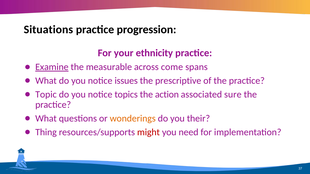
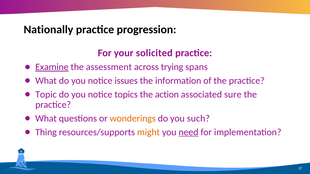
Situations: Situations -> Nationally (48, 29)
ethnicity: ethnicity -> solicited (154, 53)
measurable: measurable -> assessment (109, 67)
come: come -> trying (172, 67)
prescriptive: prescriptive -> information (178, 81)
their: their -> such (198, 119)
might colour: red -> orange (148, 132)
need underline: none -> present (189, 132)
